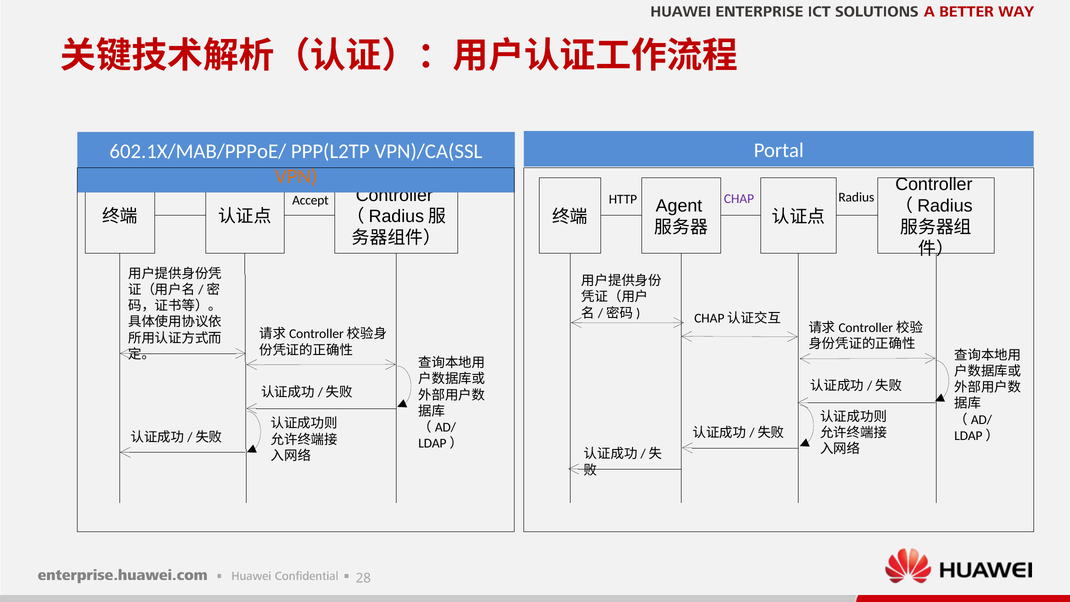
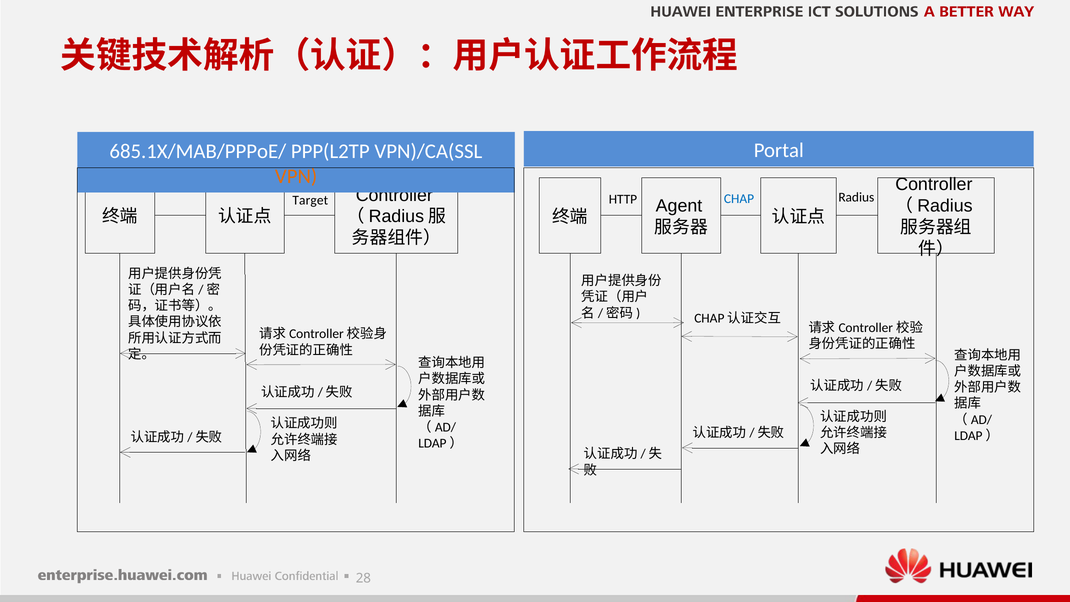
602.1X/MAB/PPPoE/: 602.1X/MAB/PPPoE/ -> 685.1X/MAB/PPPoE/ (198, 151)
CHAP colour: purple -> blue (739, 199)
Accept: Accept -> Target (310, 200)
